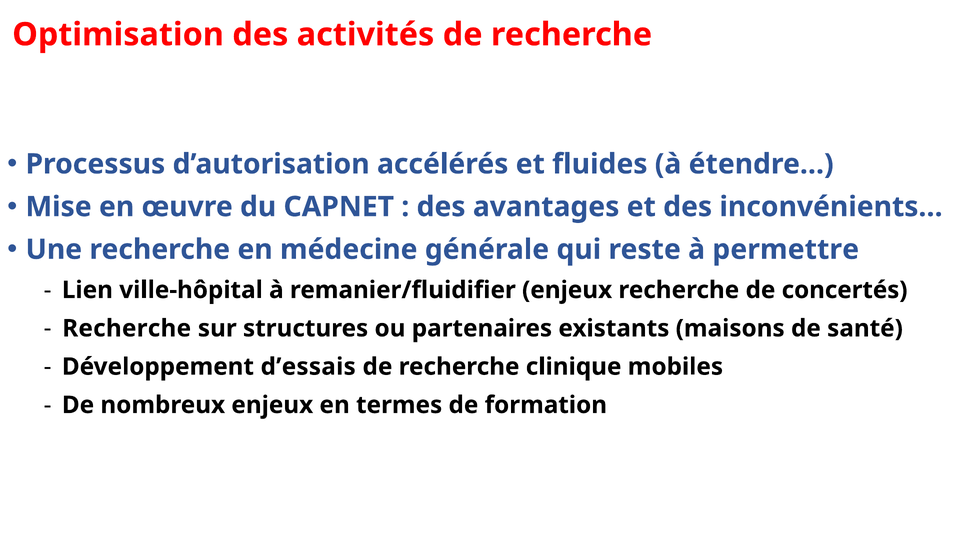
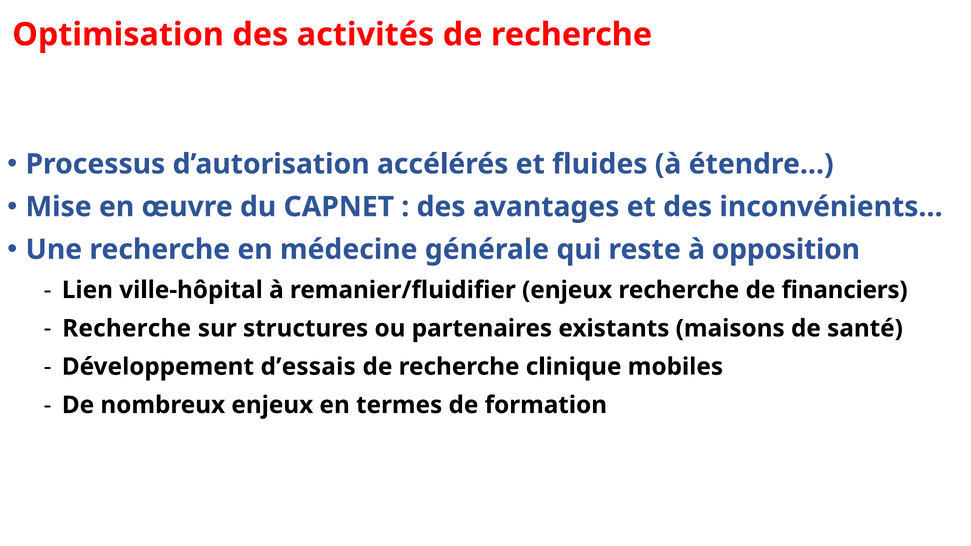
permettre: permettre -> opposition (786, 250)
concertés: concertés -> financiers (845, 290)
